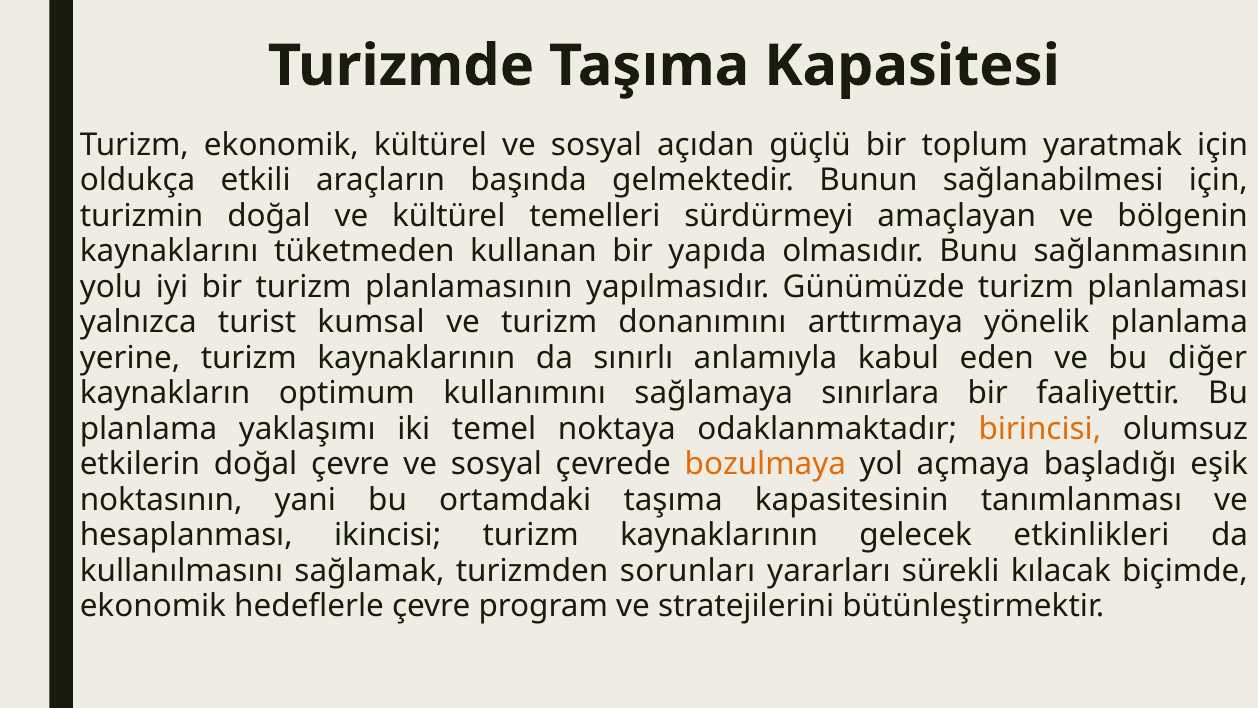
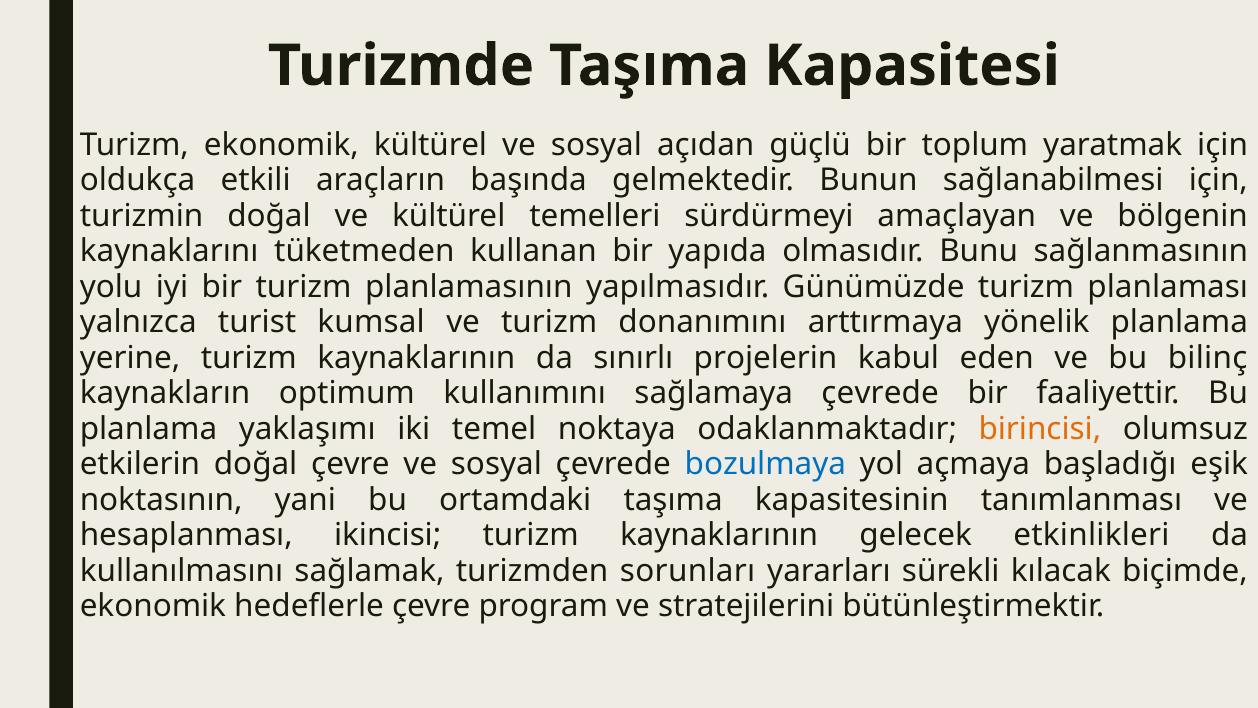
anlamıyla: anlamıyla -> projelerin (766, 358)
diğer: diğer -> bilinç (1208, 358)
sağlamaya sınırlara: sınırlara -> çevrede (880, 393)
bozulmaya colour: orange -> blue (765, 464)
